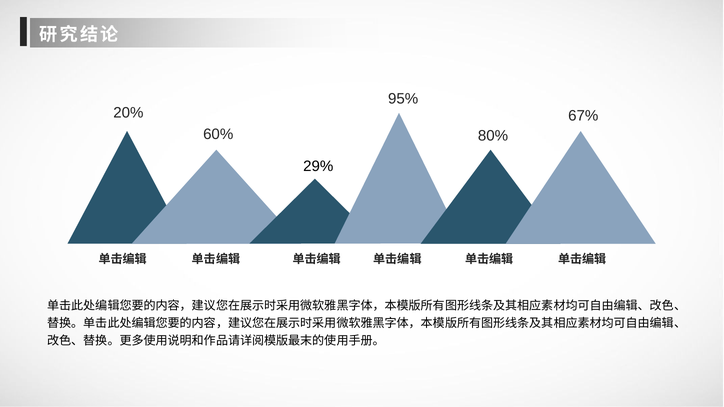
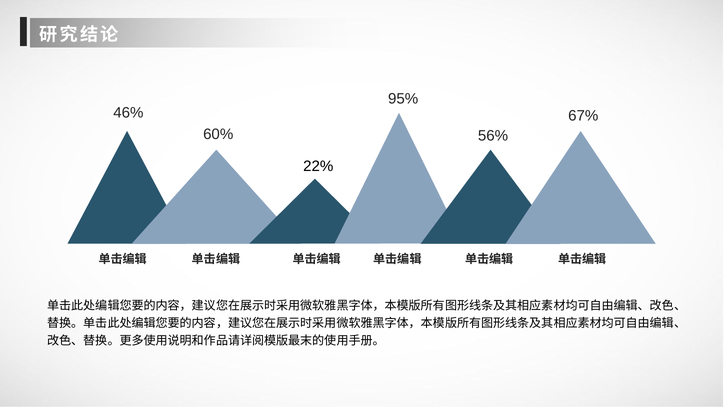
20%: 20% -> 46% (128, 113)
80%: 80% -> 56% (493, 136)
29%: 29% -> 22% (318, 166)
